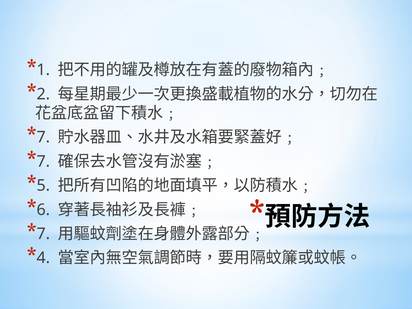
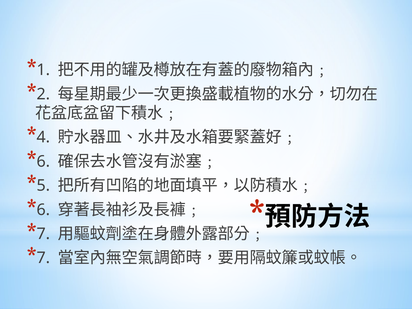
7: 7 -> 4 (43, 137)
7: 7 -> 6 (43, 161)
4: 4 -> 7 (43, 258)
